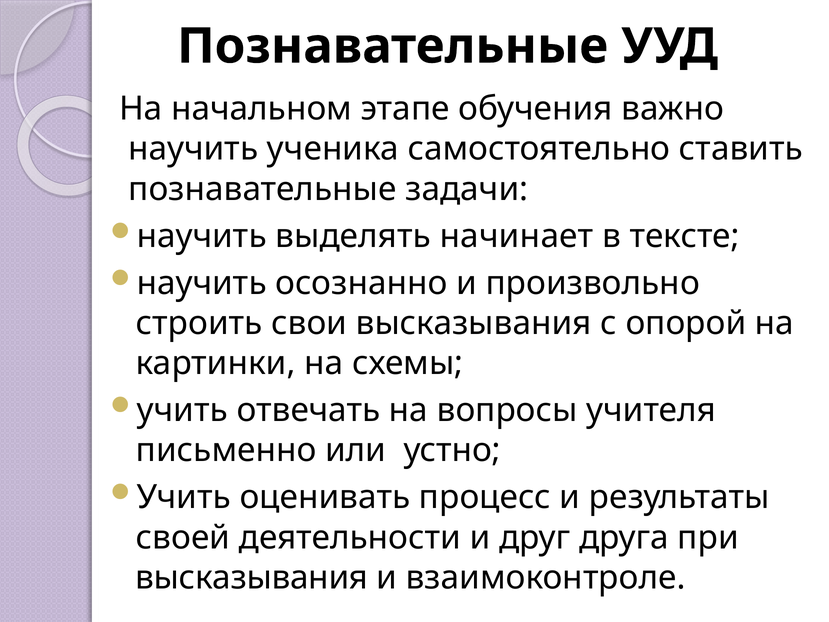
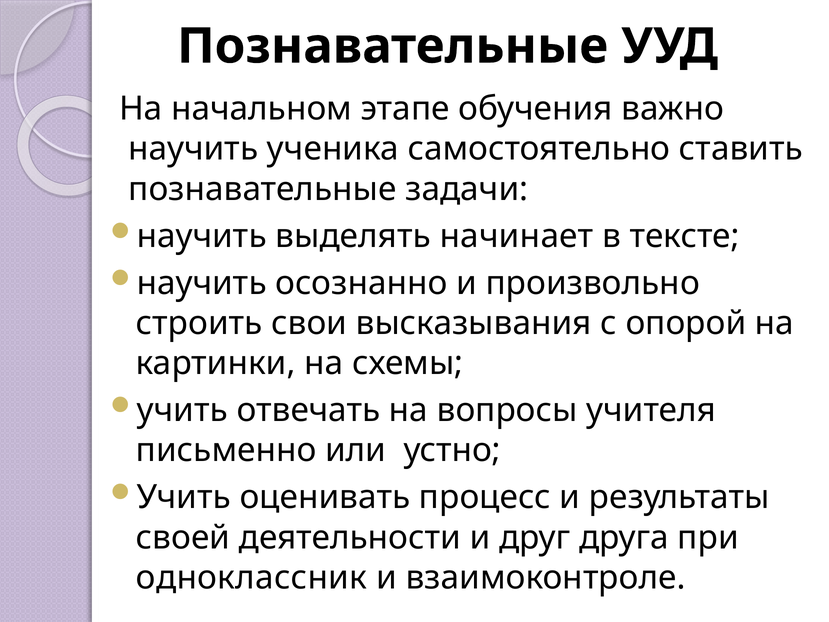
высказывания: высказывания -> одноклассник (252, 577)
